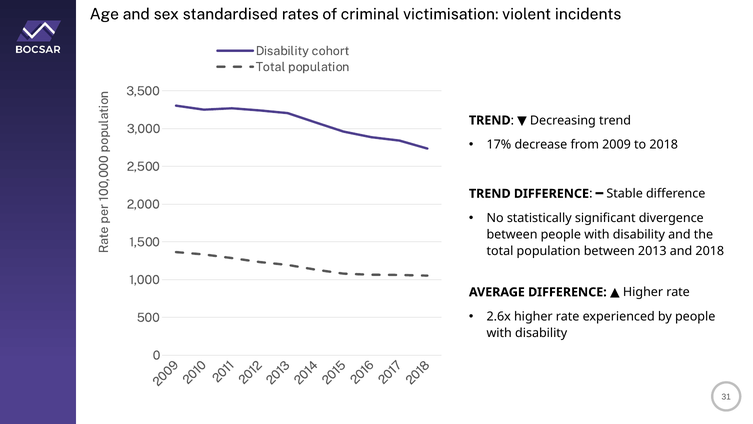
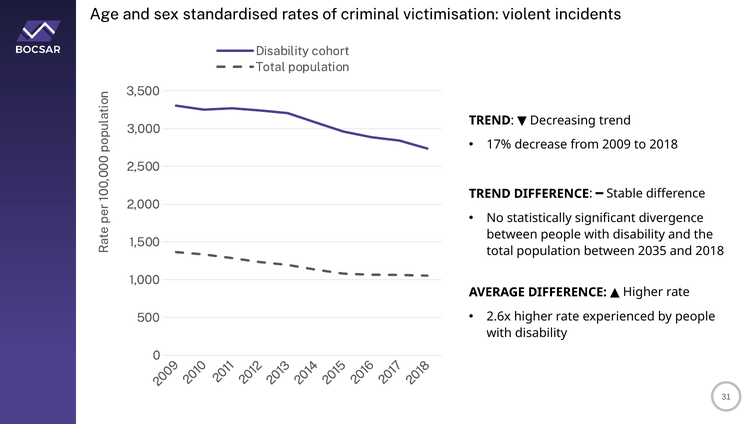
2013: 2013 -> 2035 (652, 251)
